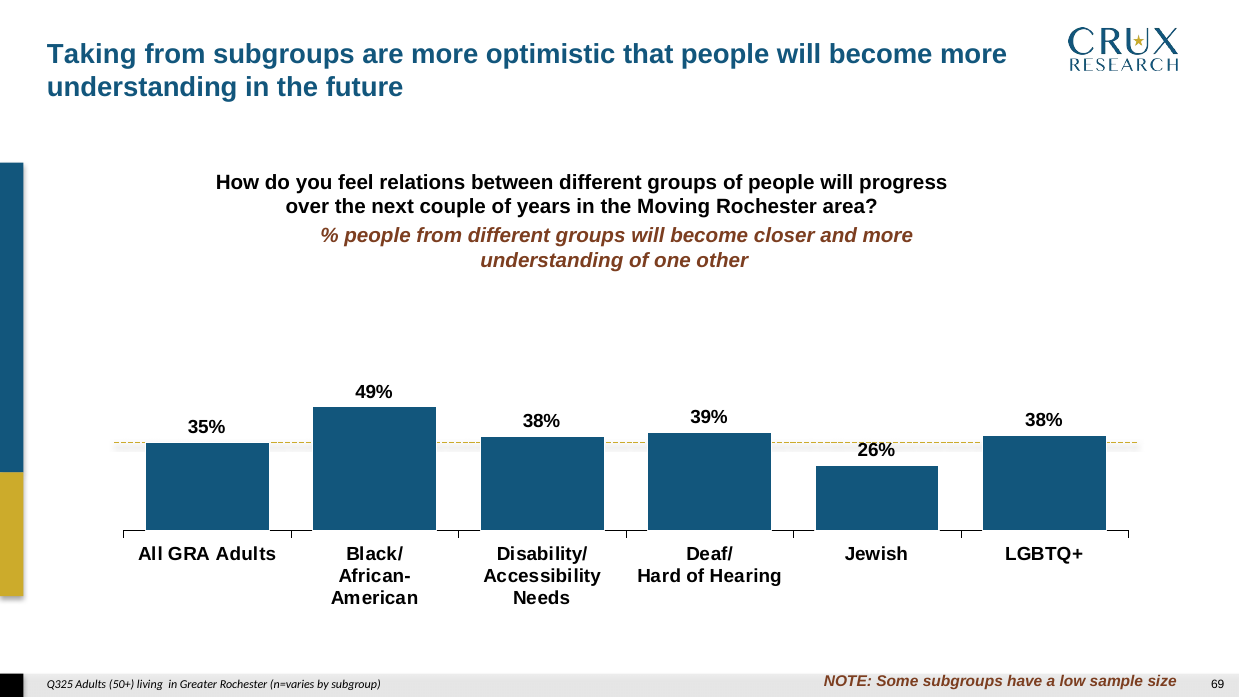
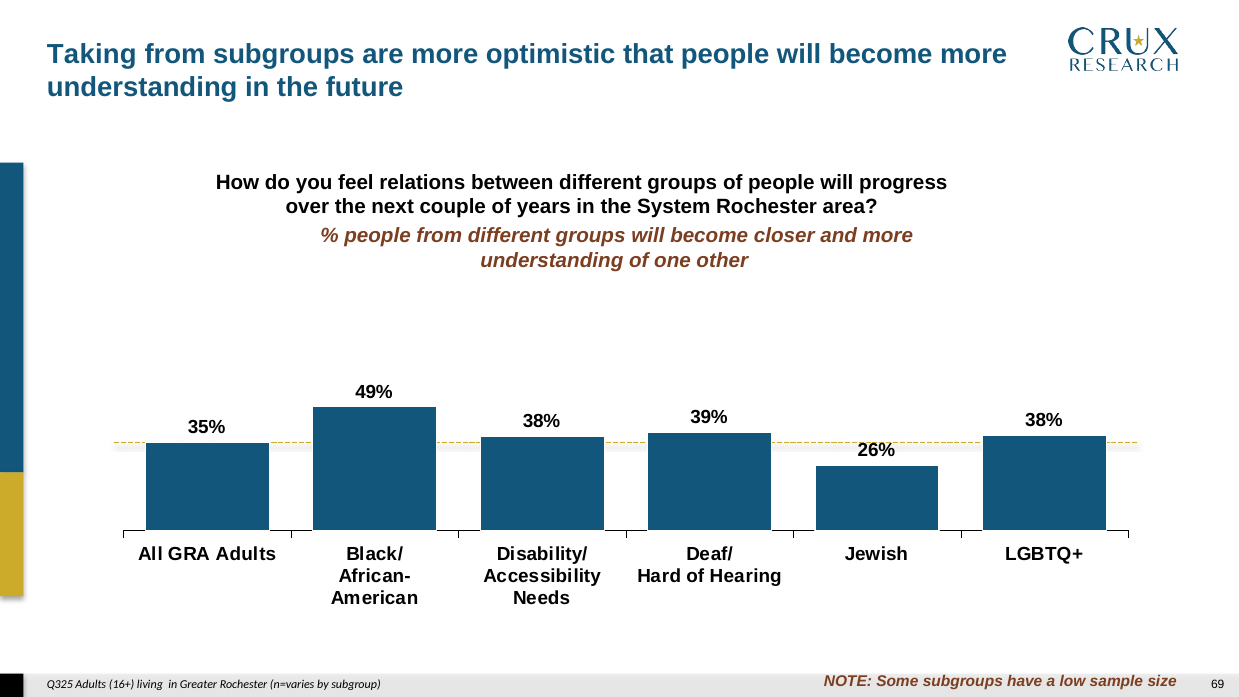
Moving: Moving -> System (674, 207)
50+: 50+ -> 16+ (122, 685)
